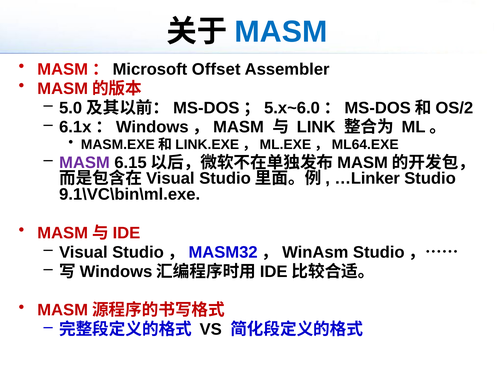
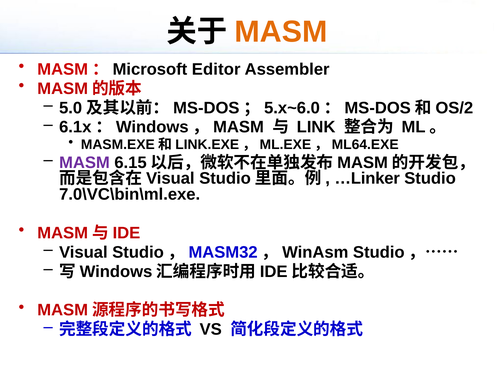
MASM colour: blue -> orange (281, 32)
Offset: Offset -> Editor (216, 69)
9.1\VC\bin\ml.exe: 9.1\VC\bin\ml.exe -> 7.0\VC\bin\ml.exe (130, 194)
